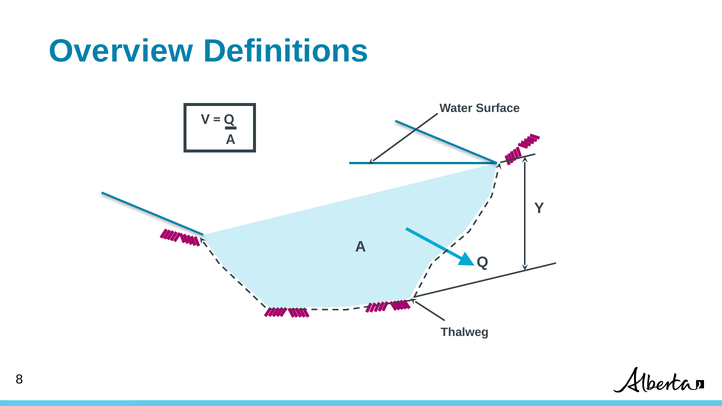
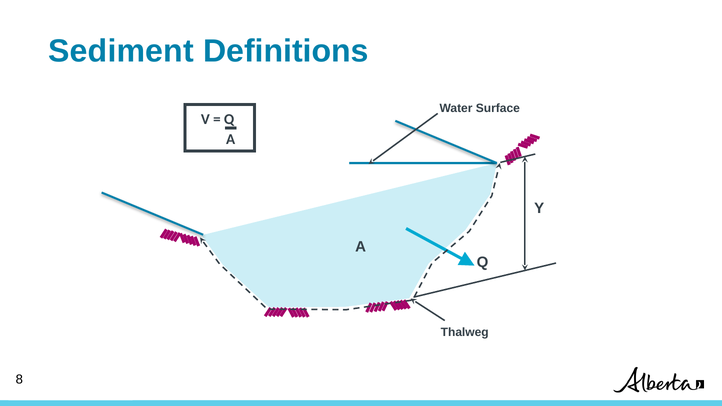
Overview: Overview -> Sediment (121, 51)
